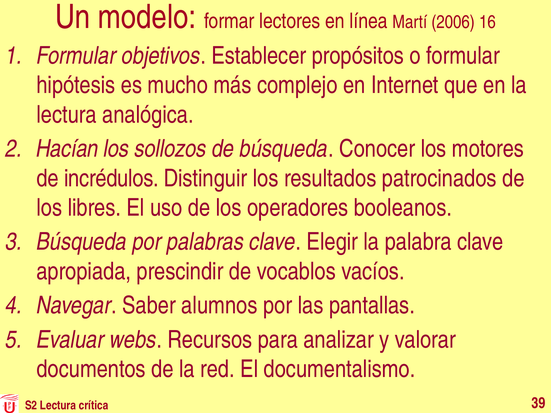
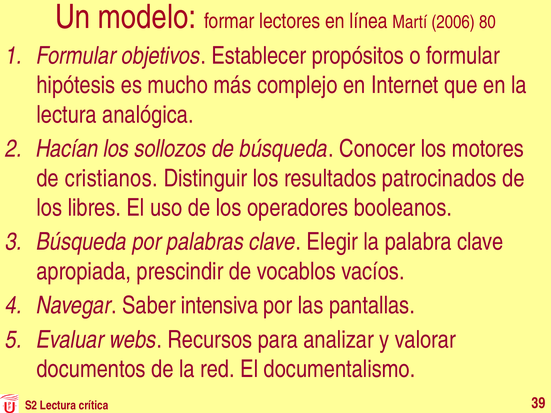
16: 16 -> 80 (487, 22)
incrédulos: incrédulos -> cristianos (111, 178)
alumnos: alumnos -> intensiva (220, 306)
